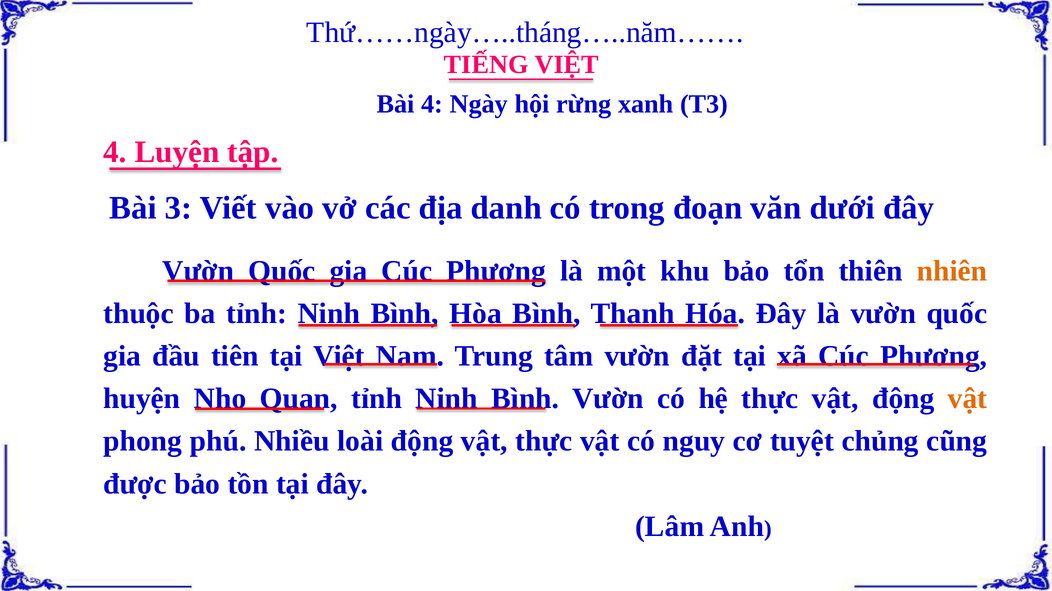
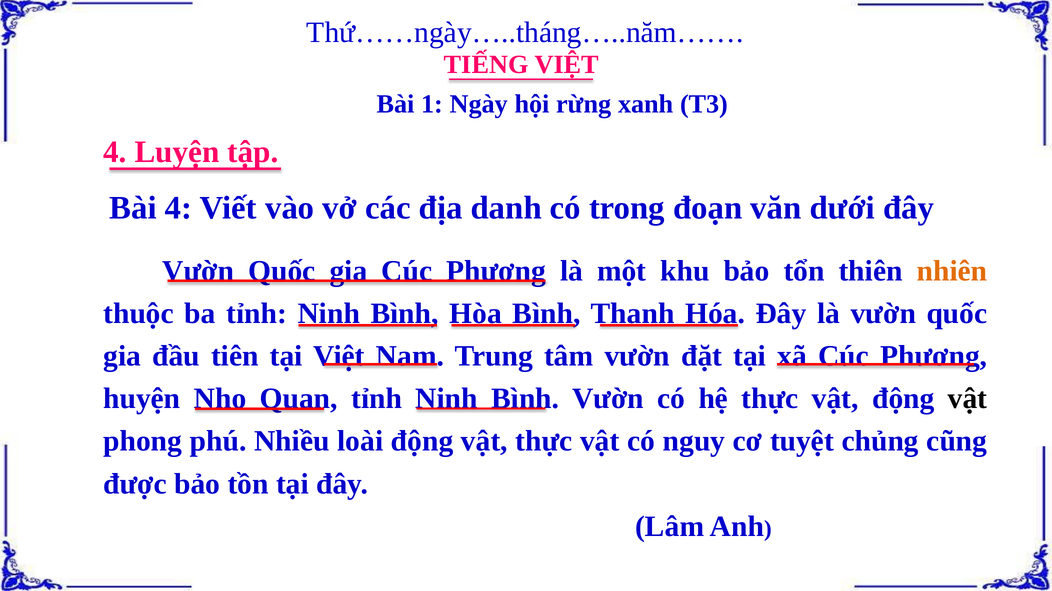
Bài 4: 4 -> 1 (432, 104)
Bài 3: 3 -> 4 (179, 208)
vật colour: orange -> black (968, 399)
